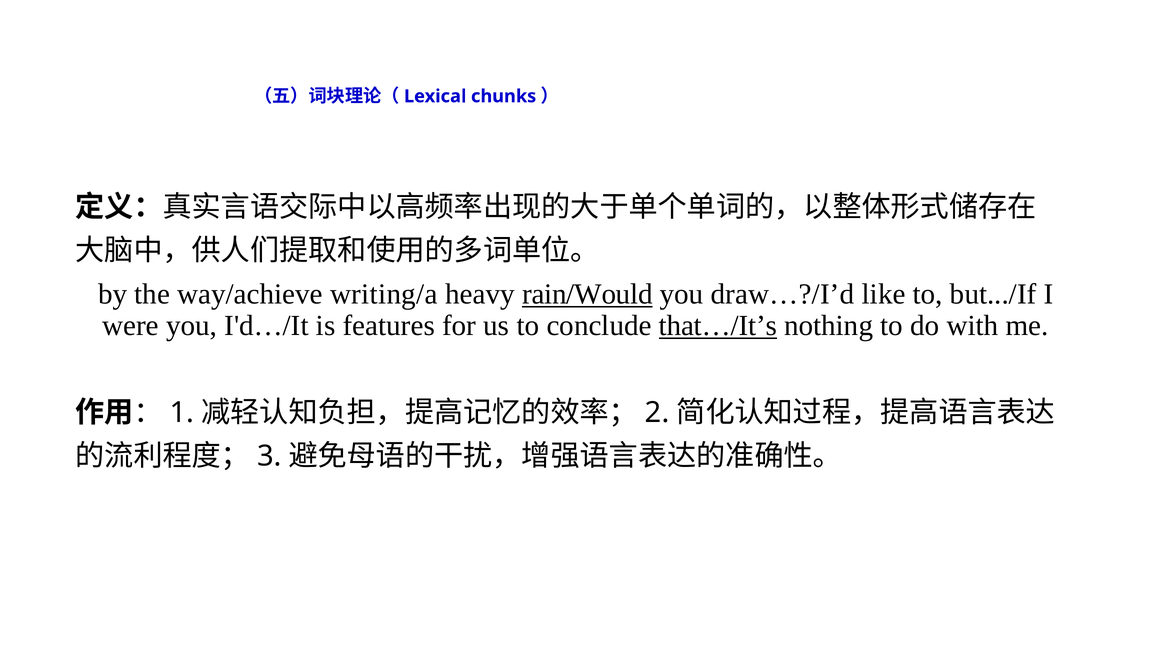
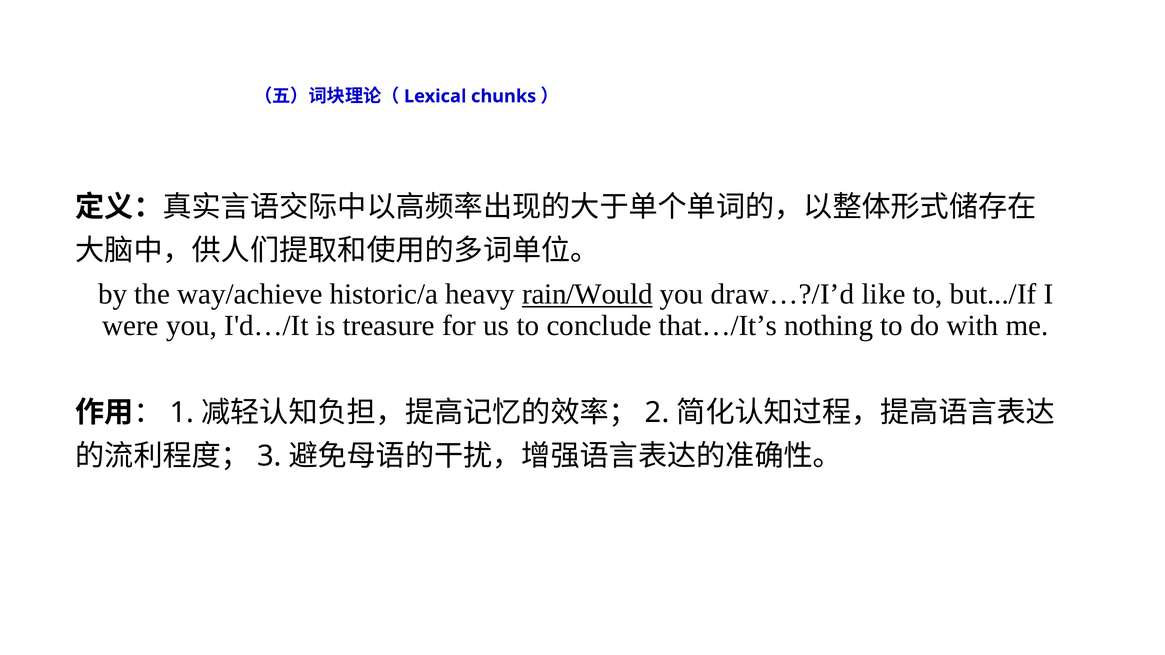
writing/a: writing/a -> historic/a (384, 294)
features: features -> treasure (389, 326)
that…/It’s underline: present -> none (718, 326)
